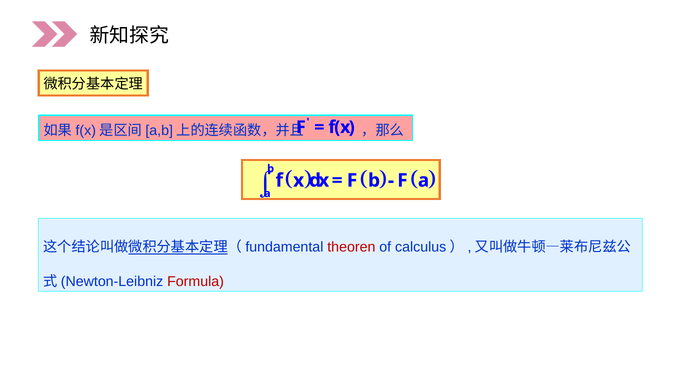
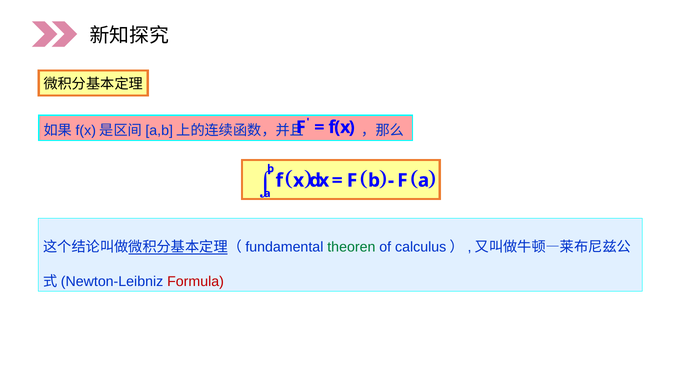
theoren colour: red -> green (351, 247)
